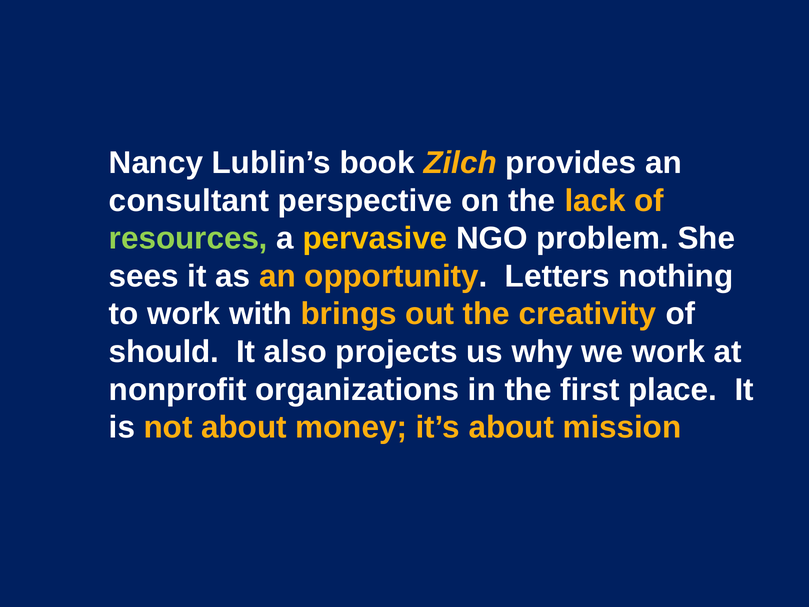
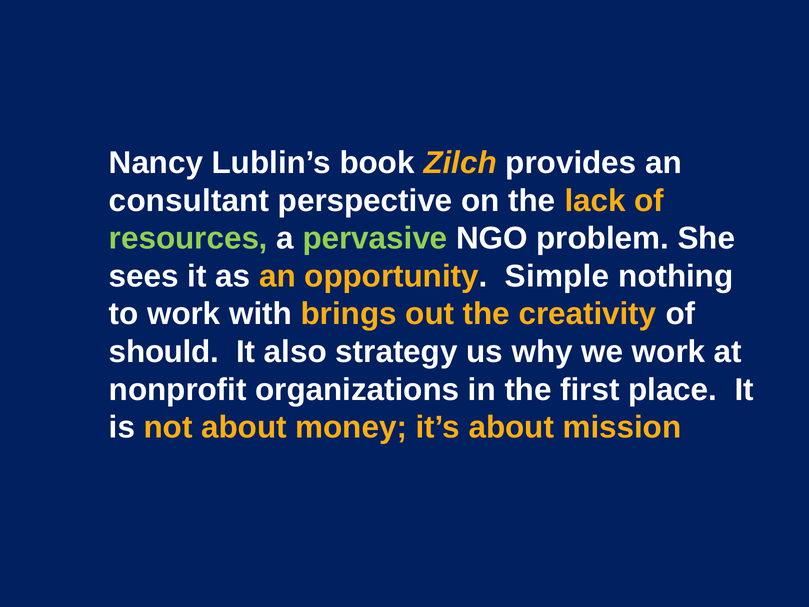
pervasive colour: yellow -> light green (375, 238)
Letters: Letters -> Simple (557, 276)
projects: projects -> strategy (397, 352)
